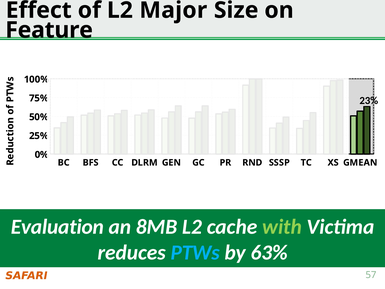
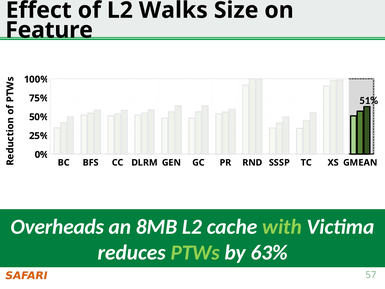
Major: Major -> Walks (173, 10)
23%: 23% -> 51% (369, 101)
Evaluation: Evaluation -> Overheads (57, 227)
PTWs colour: light blue -> light green (195, 252)
